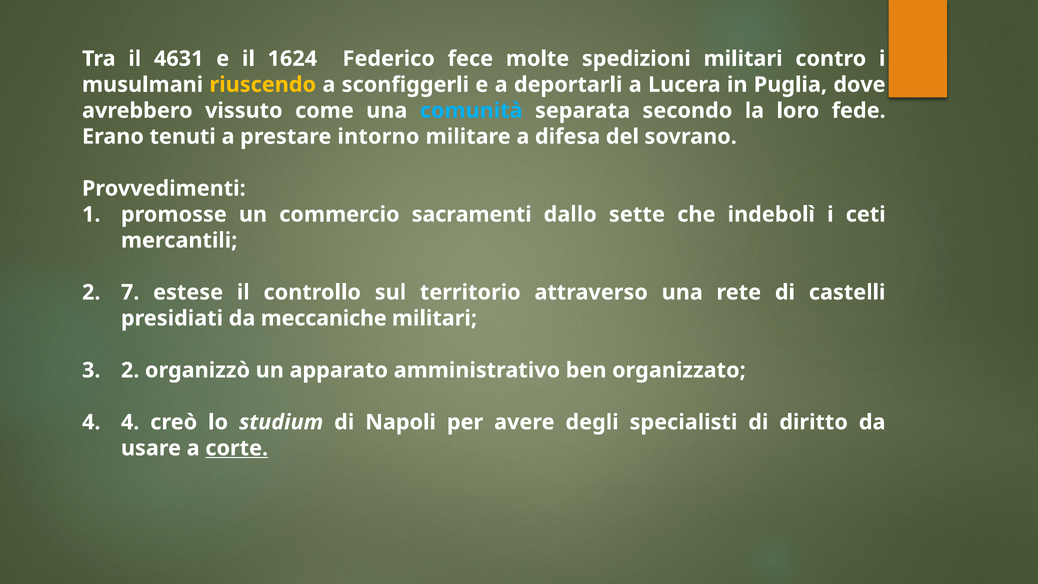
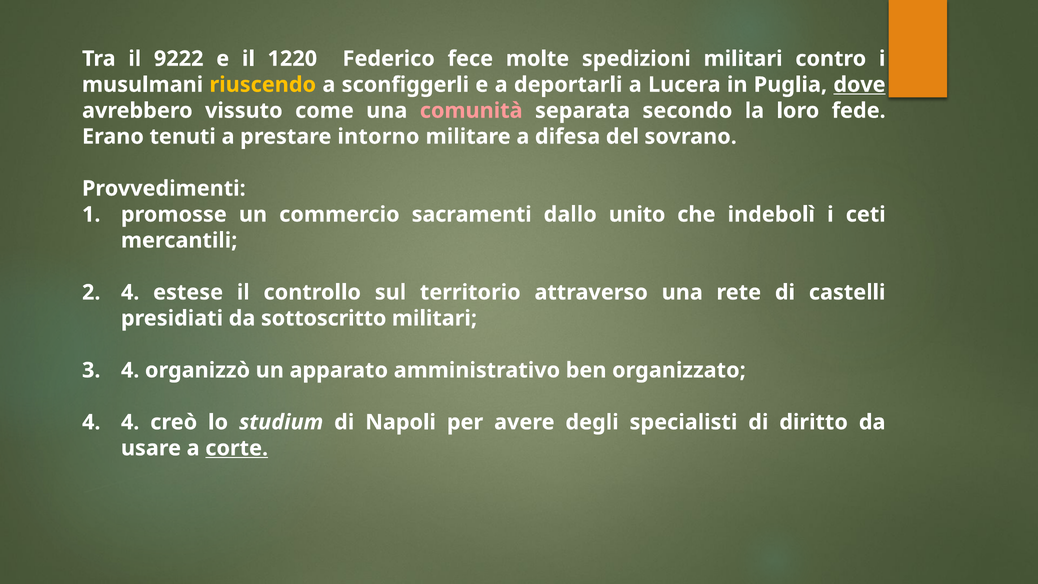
4631: 4631 -> 9222 (179, 59)
1624: 1624 -> 1220 (292, 59)
dove underline: none -> present (859, 85)
comunità colour: light blue -> pink (471, 111)
sette: sette -> unito (637, 214)
2 7: 7 -> 4 (130, 292)
meccaniche: meccaniche -> sottoscritto (324, 318)
3 2: 2 -> 4 (130, 370)
